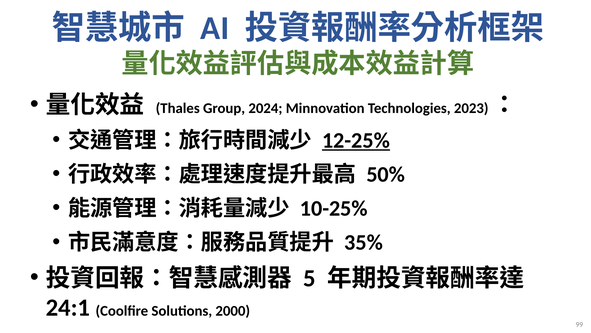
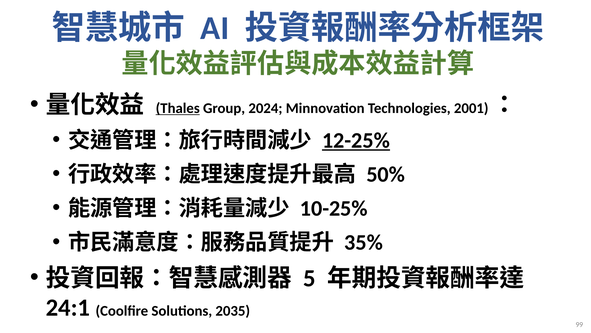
Thales underline: none -> present (178, 108)
2023: 2023 -> 2001 (471, 108)
2000: 2000 -> 2035 (233, 311)
